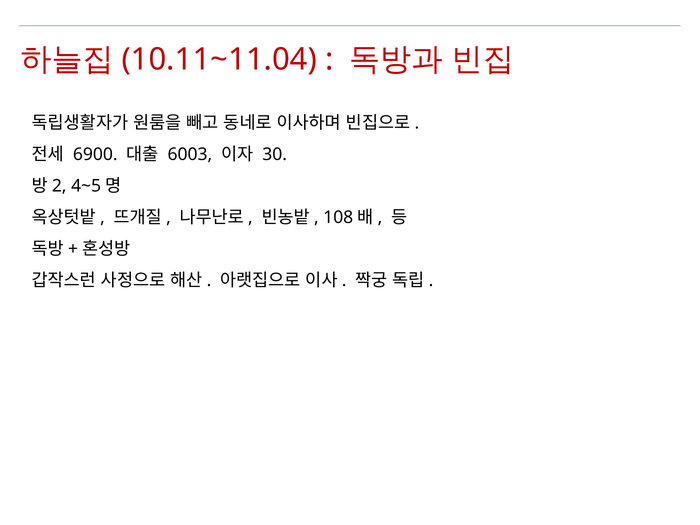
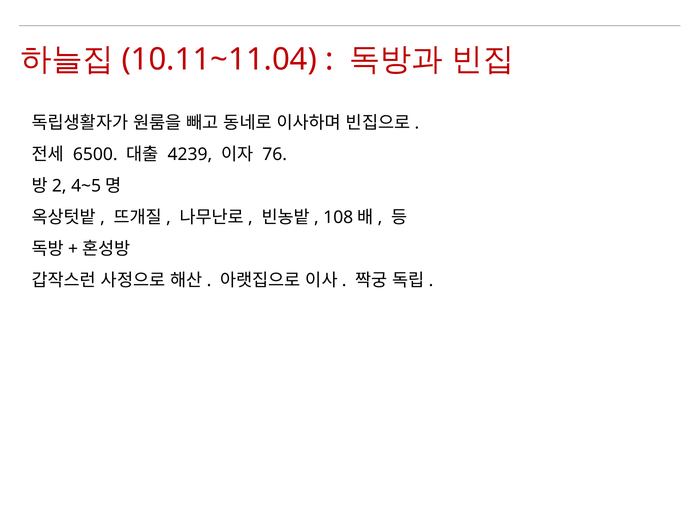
6900: 6900 -> 6500 (95, 154)
6003: 6003 -> 4239 (190, 154)
30: 30 -> 76 (275, 154)
